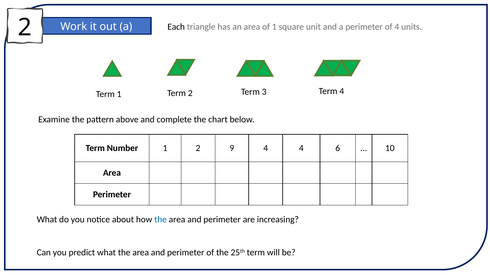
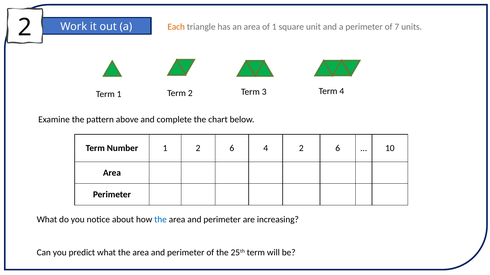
Each colour: black -> orange (176, 27)
of 4: 4 -> 7 (397, 27)
1 2 9: 9 -> 6 (232, 149)
4 4: 4 -> 2 (301, 149)
